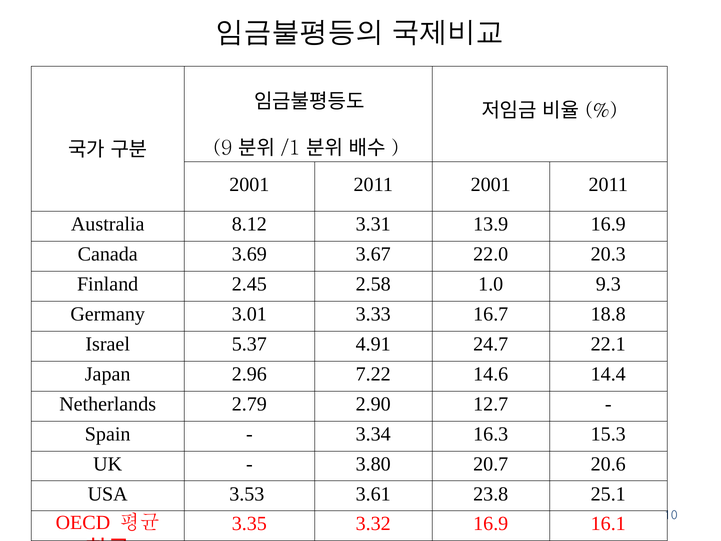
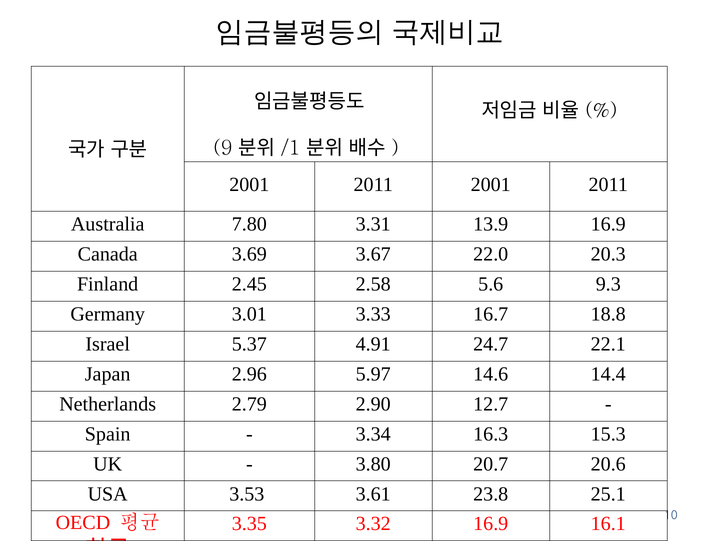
8.12: 8.12 -> 7.80 (249, 224)
1.0: 1.0 -> 5.6 (491, 284)
7.22: 7.22 -> 5.97 (373, 374)
